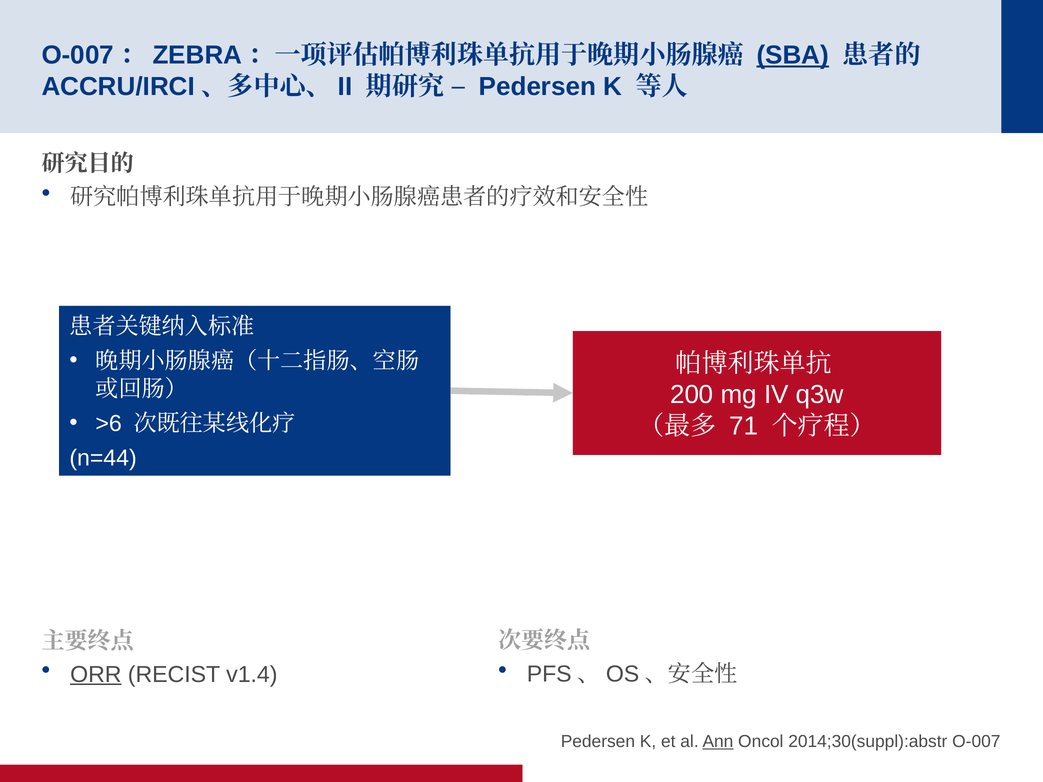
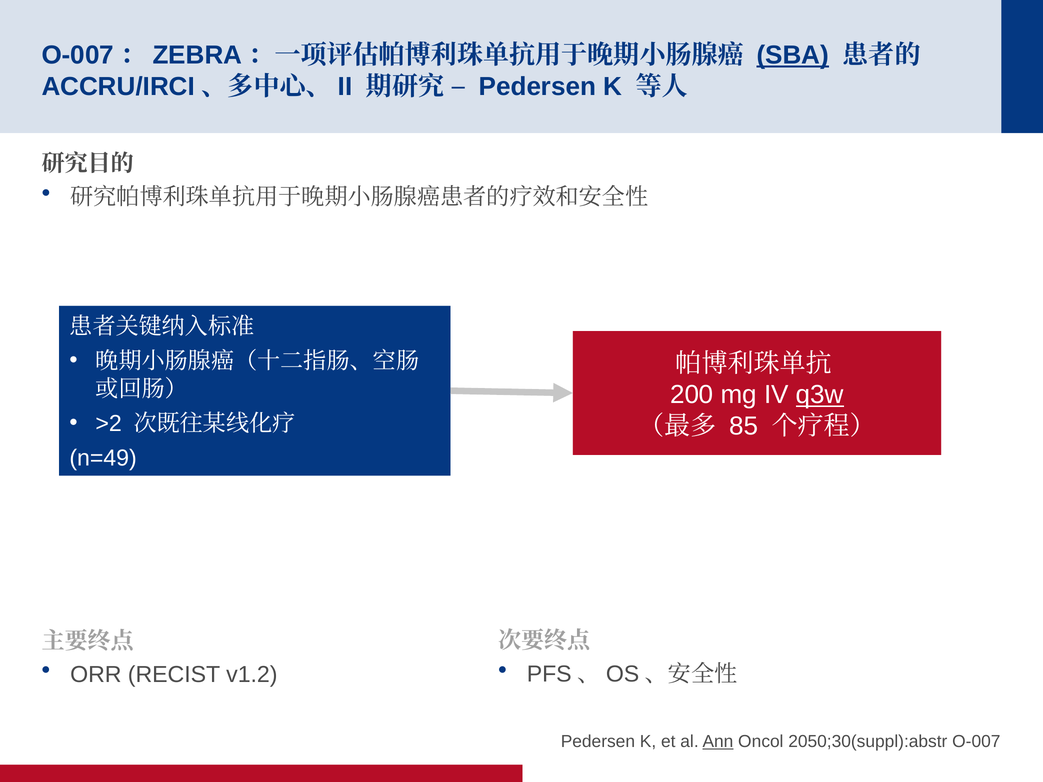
q3w underline: none -> present (820, 395)
>6: >6 -> >2 (109, 424)
71: 71 -> 85 (744, 426)
n=44: n=44 -> n=49 (103, 459)
ORR underline: present -> none (96, 675)
v1.4: v1.4 -> v1.2 (252, 675)
2014;30(suppl):abstr: 2014;30(suppl):abstr -> 2050;30(suppl):abstr (868, 742)
